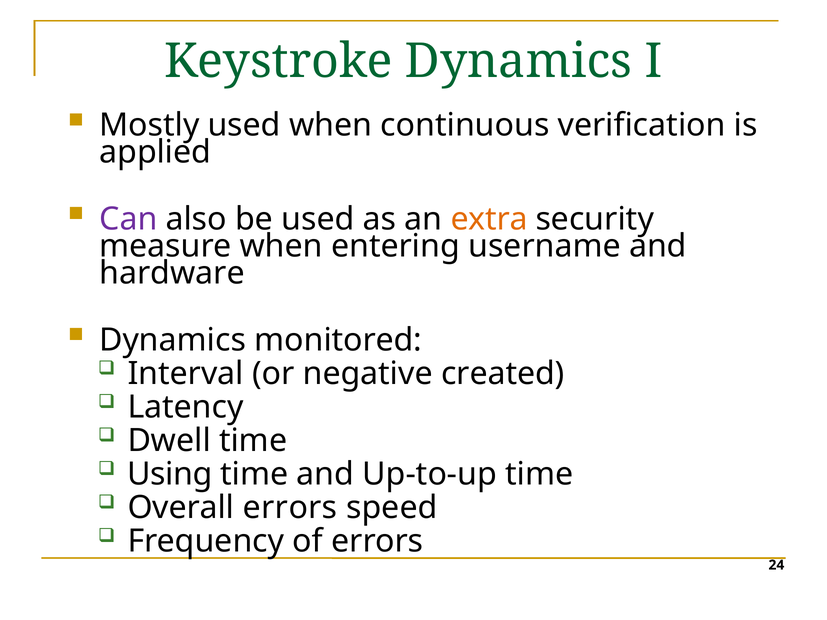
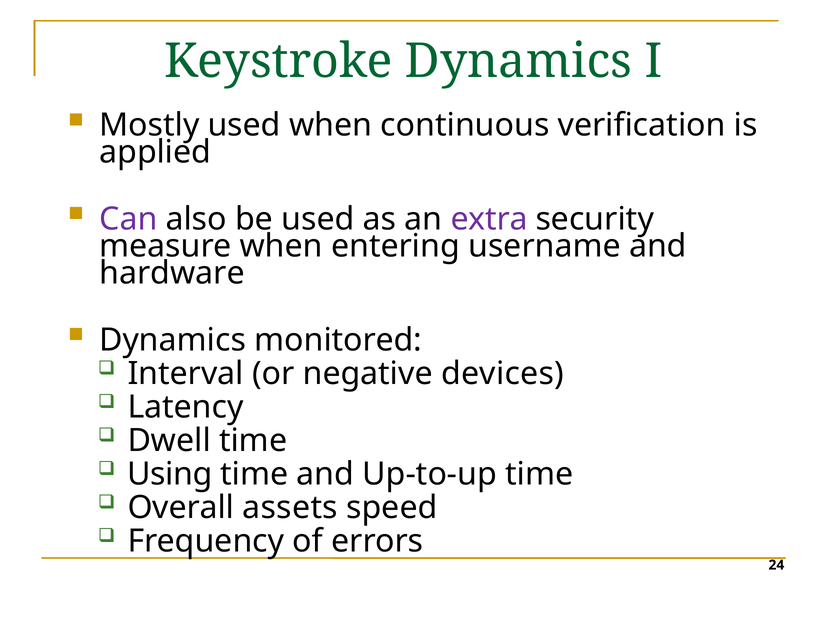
extra colour: orange -> purple (489, 219)
created: created -> devices (503, 374)
Overall errors: errors -> assets (290, 508)
